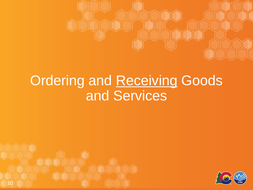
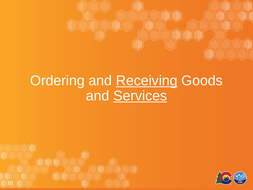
Services underline: none -> present (140, 96)
